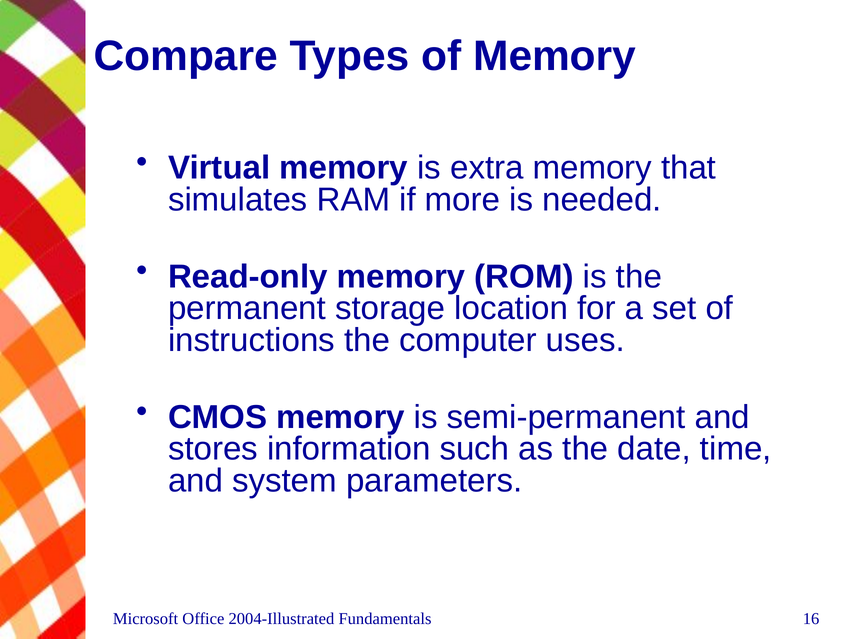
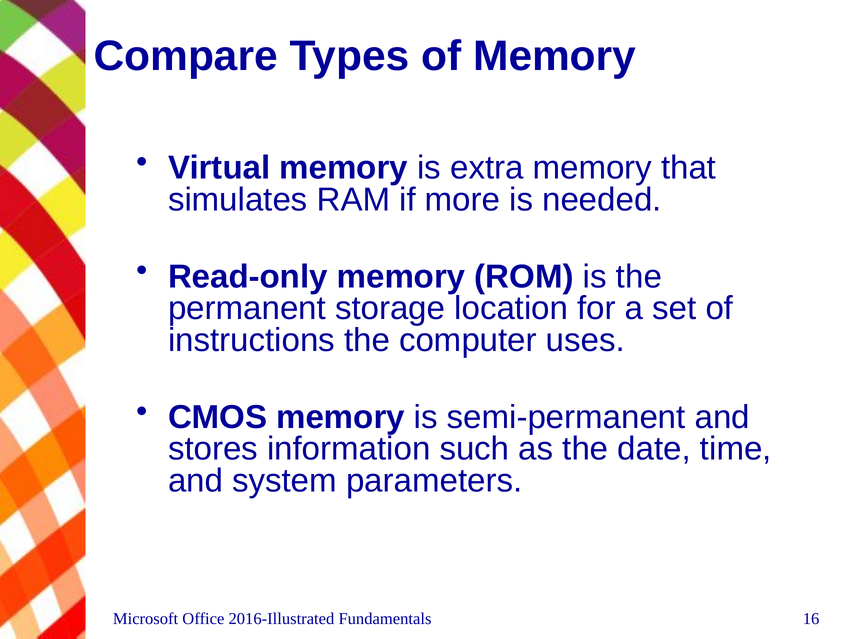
2004-Illustrated: 2004-Illustrated -> 2016-Illustrated (281, 618)
